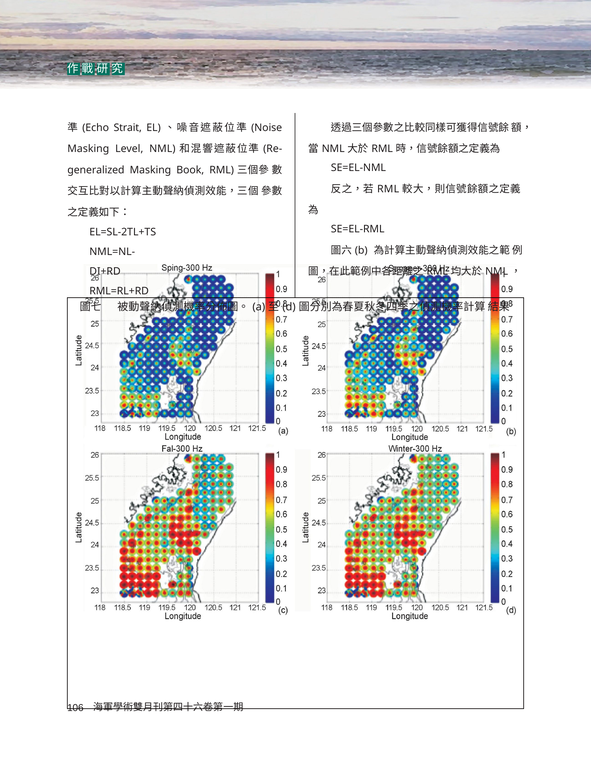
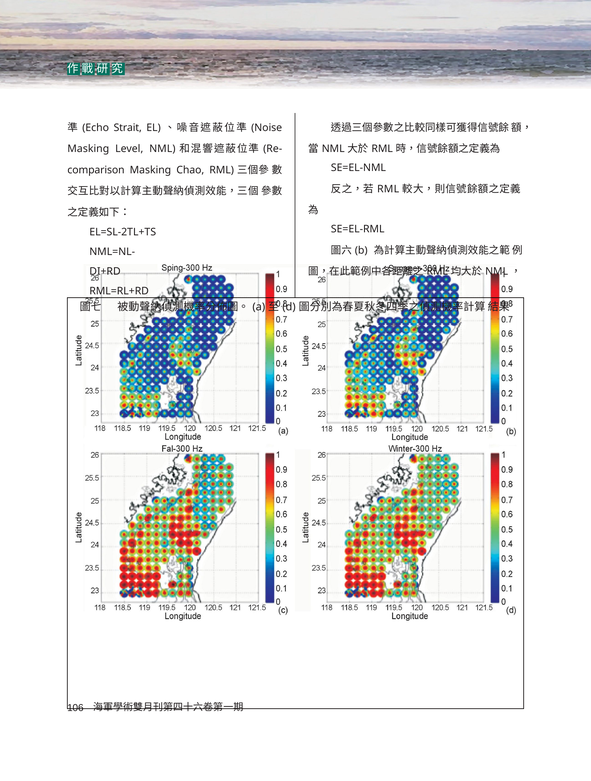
generalized: generalized -> comparison (96, 170)
Book: Book -> Chao (190, 170)
